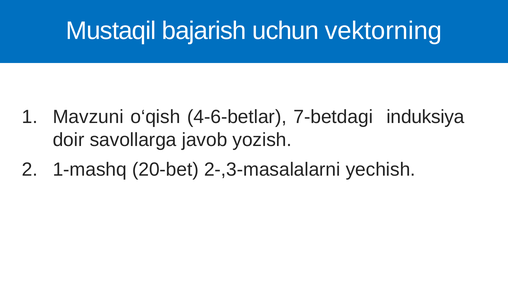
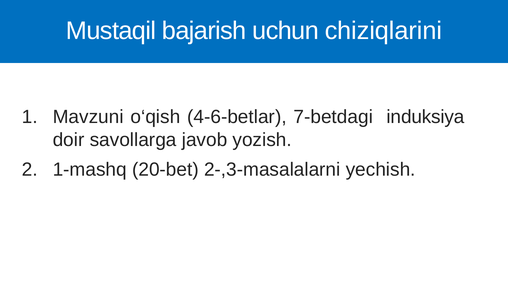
vektorning: vektorning -> chiziqlarini (383, 31)
